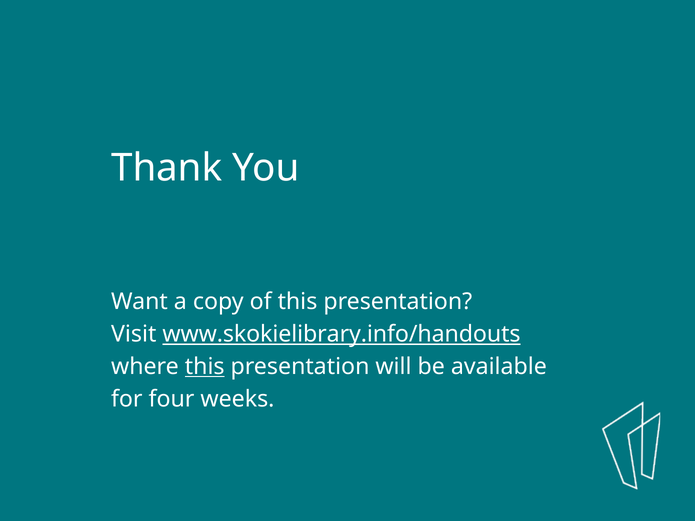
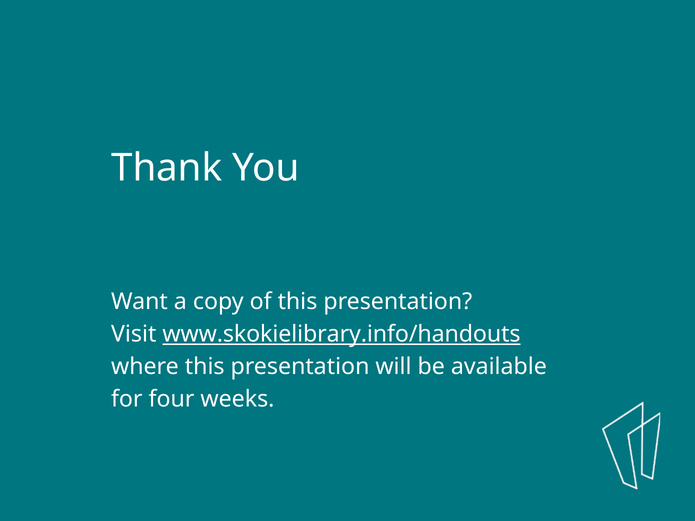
this underline: present -> none (205, 367)
